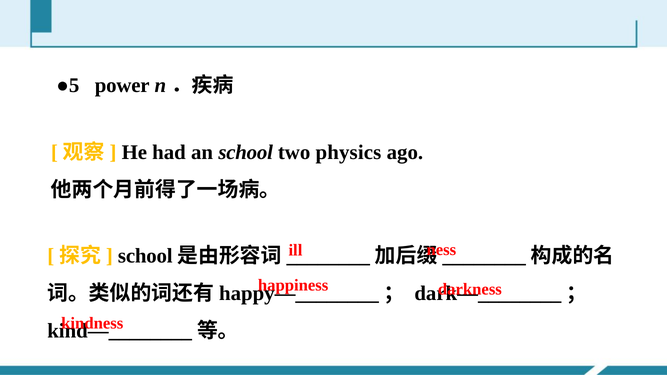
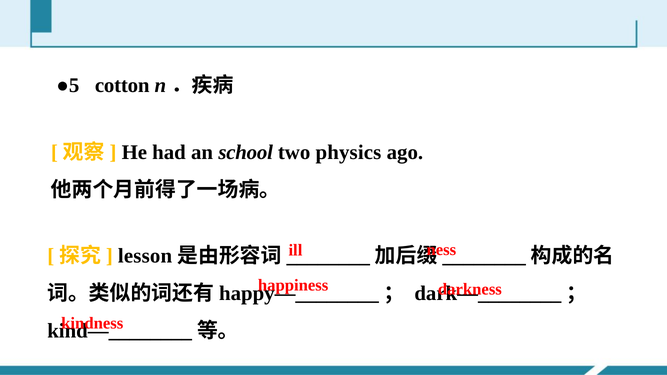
power: power -> cotton (122, 85)
school: school -> lesson (145, 256)
